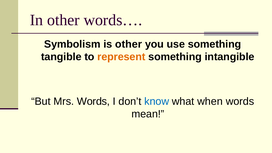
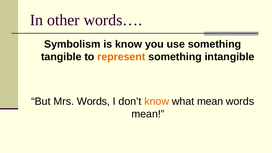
is other: other -> know (129, 44)
know colour: blue -> orange (157, 101)
what when: when -> mean (210, 101)
